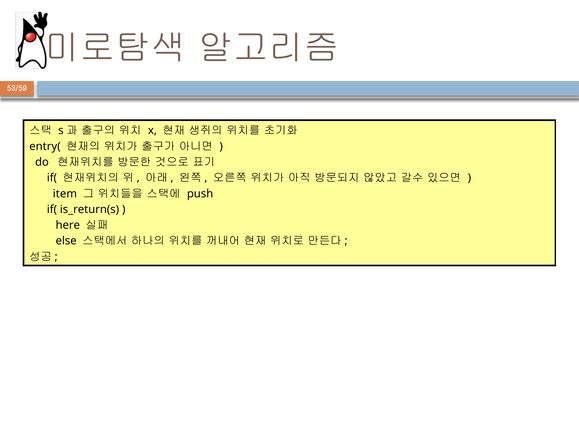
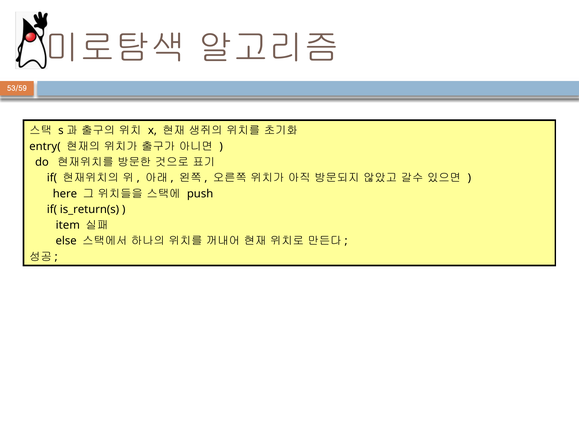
item: item -> here (65, 194)
here: here -> item (68, 225)
